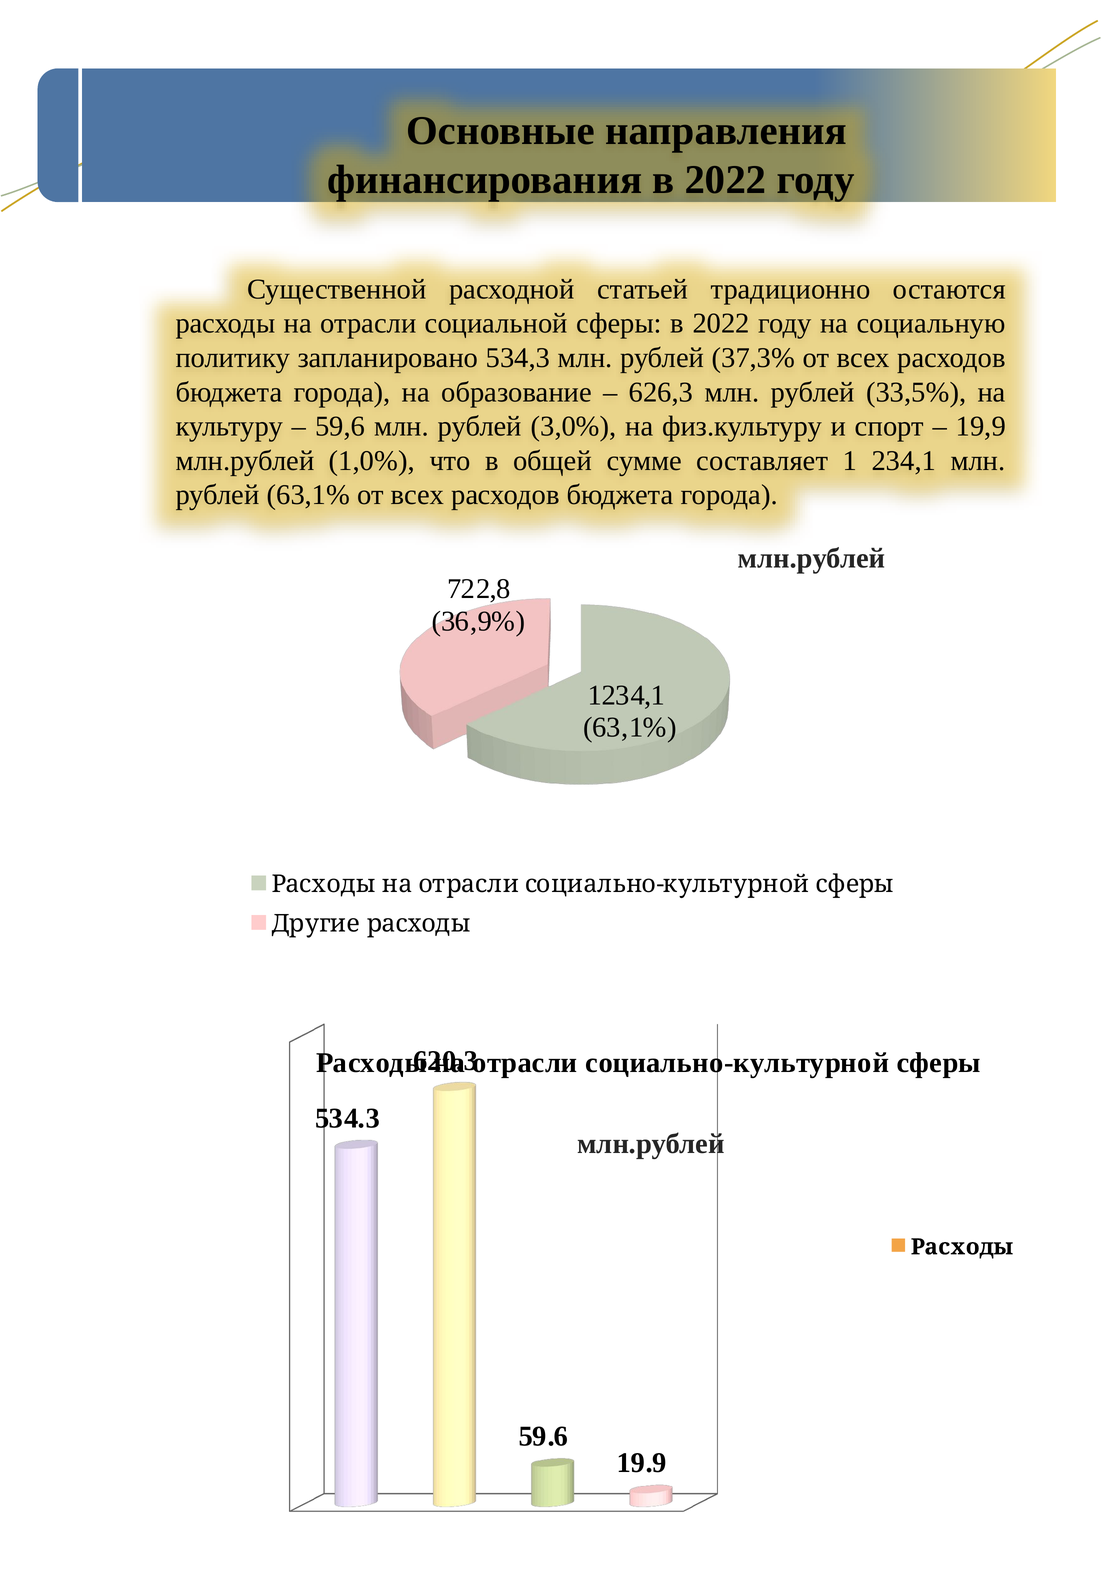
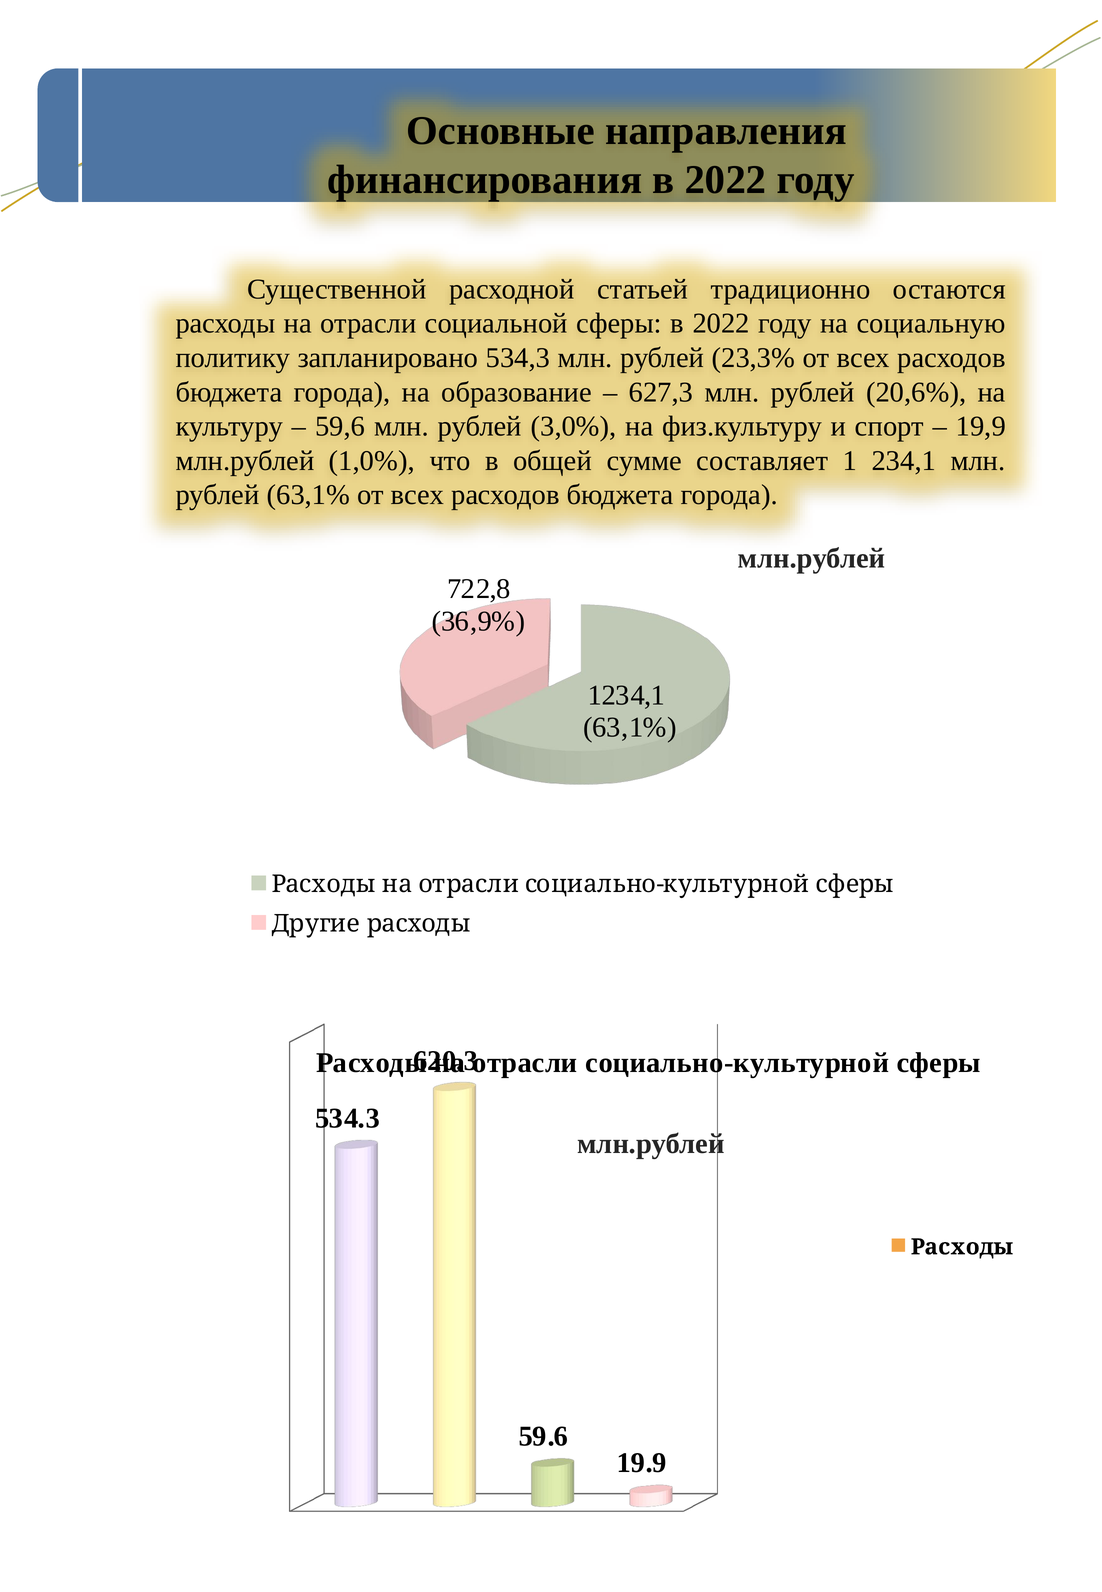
37,3%: 37,3% -> 23,3% (753, 358)
626,3: 626,3 -> 627,3 (661, 392)
33,5%: 33,5% -> 20,6% (916, 392)
